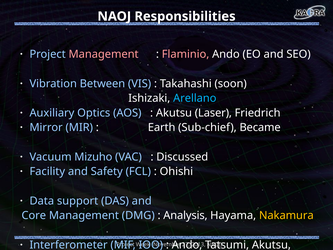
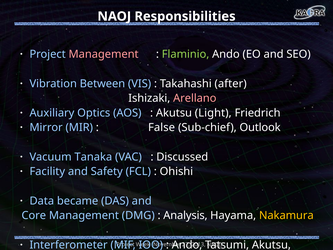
Flaminio colour: pink -> light green (186, 54)
soon: soon -> after (231, 84)
Arellano colour: light blue -> pink (195, 98)
Laser: Laser -> Light (213, 113)
Earth: Earth -> False (162, 127)
Became: Became -> Outlook (260, 127)
Mizuho: Mizuho -> Tanaka (93, 157)
support: support -> became (78, 201)
